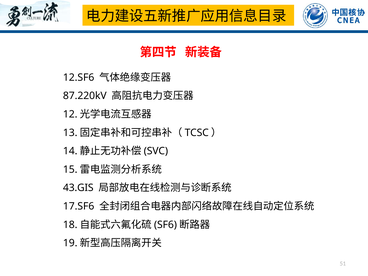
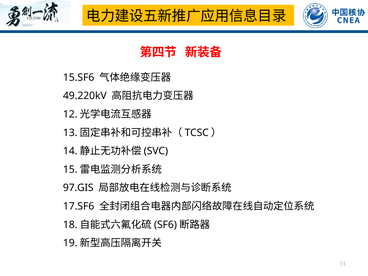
12.SF6: 12.SF6 -> 15.SF6 (79, 77)
87.220kV: 87.220kV -> 49.220kV (85, 96)
43.GIS: 43.GIS -> 97.GIS (78, 188)
